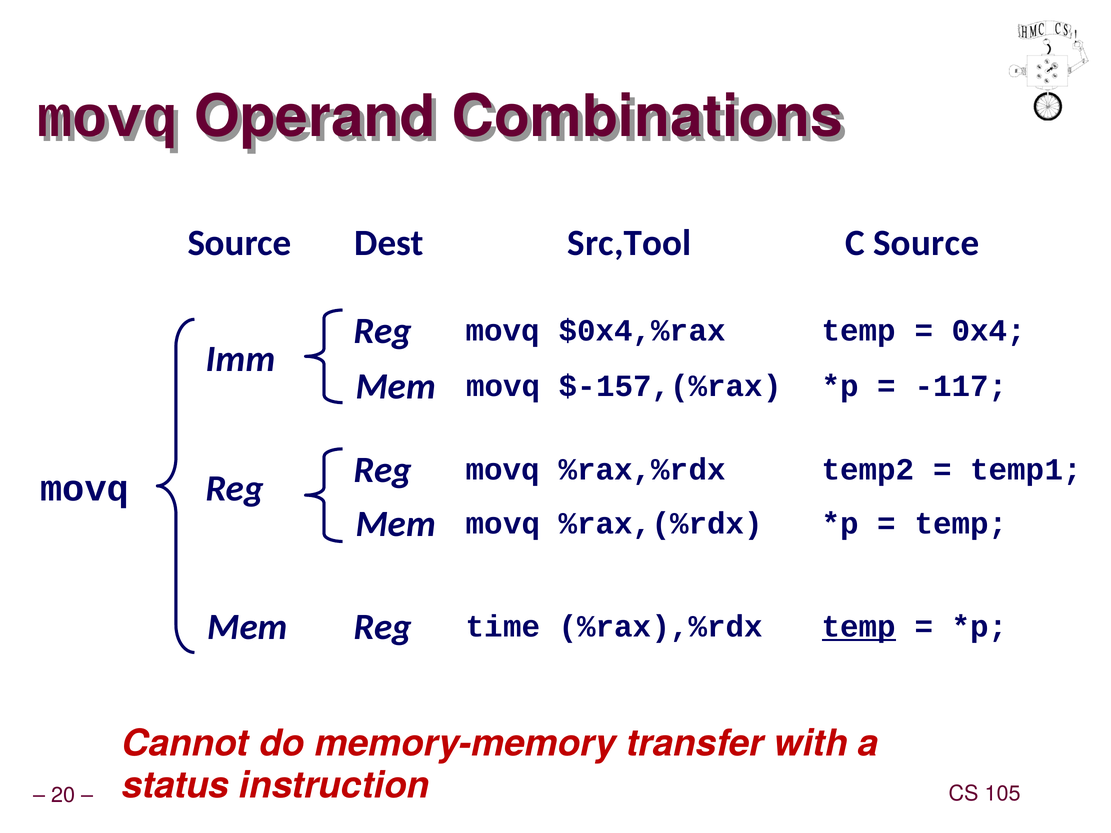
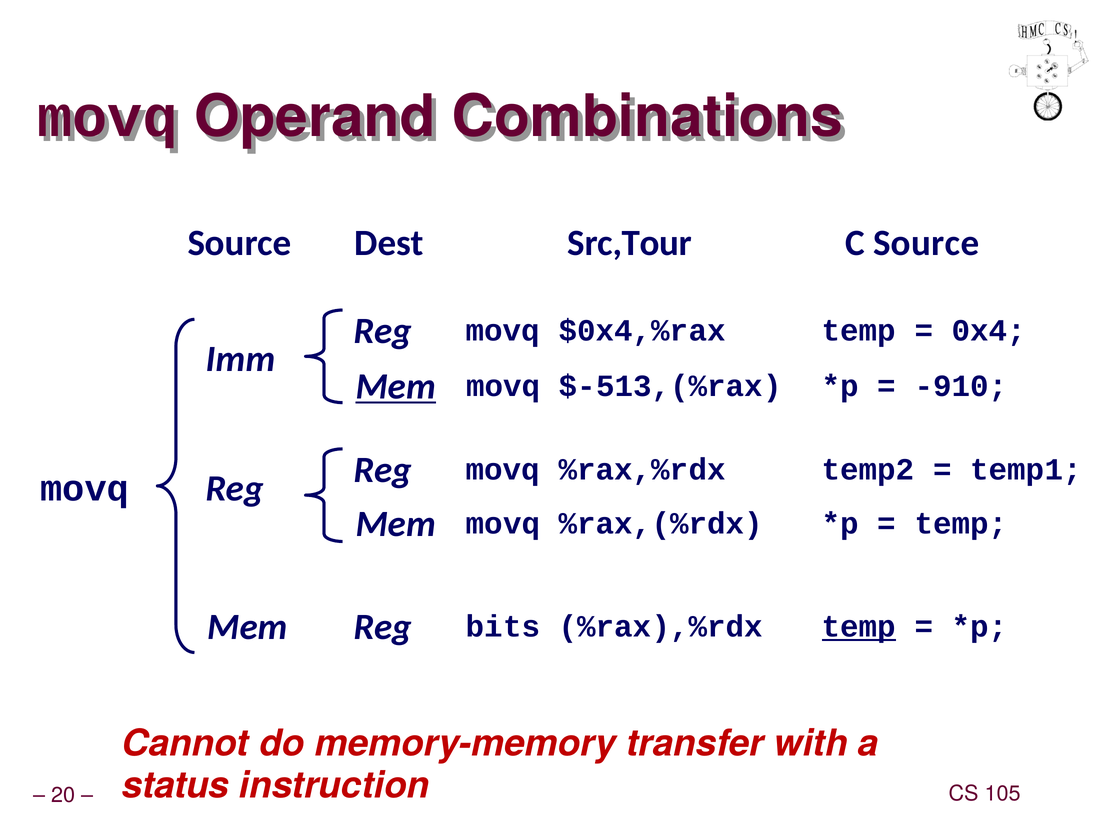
Src,Tool: Src,Tool -> Src,Tour (630, 243)
Mem underline: none -> present (396, 387)
$-157,(%rax: $-157,(%rax -> $-513,(%rax (670, 386)
-117: -117 -> -910 (961, 386)
time: time -> bits (503, 627)
